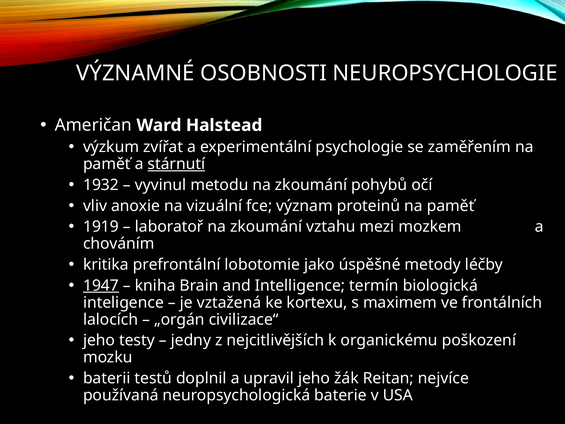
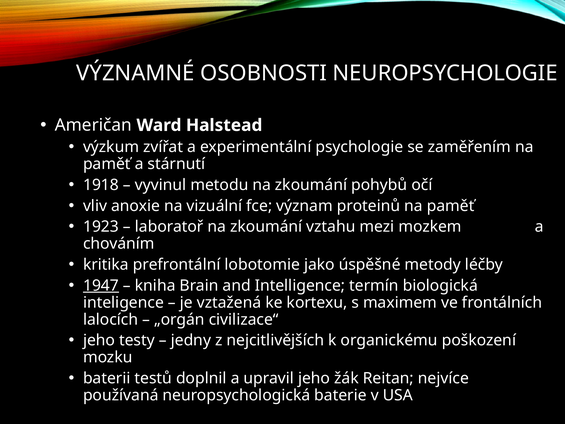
stárnutí underline: present -> none (176, 164)
1932: 1932 -> 1918 (101, 185)
1919: 1919 -> 1923 (101, 227)
